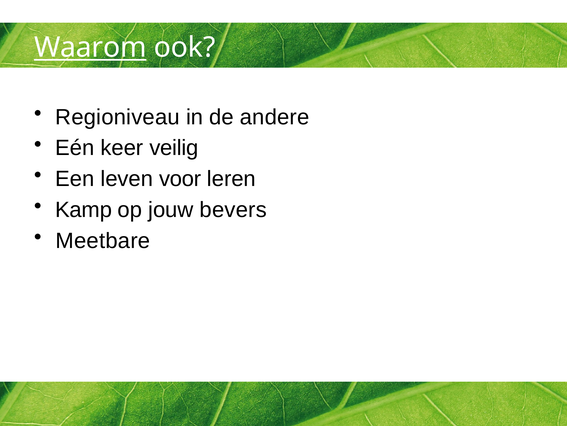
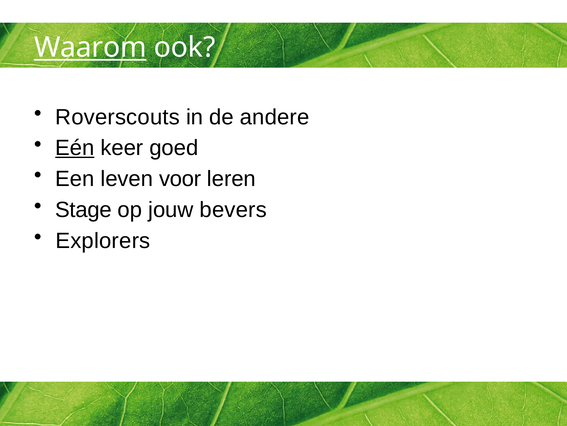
Regioniveau: Regioniveau -> Roverscouts (118, 117)
Eén underline: none -> present (75, 148)
veilig: veilig -> goed (174, 148)
Kamp: Kamp -> Stage (84, 210)
Meetbare: Meetbare -> Explorers (103, 240)
